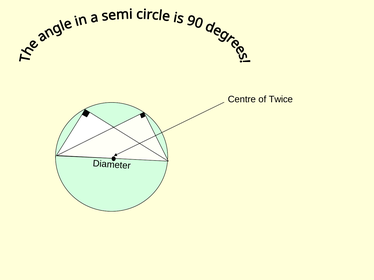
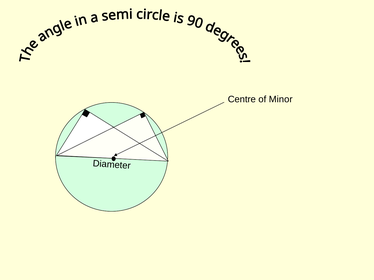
Twice: Twice -> Minor (281, 100)
